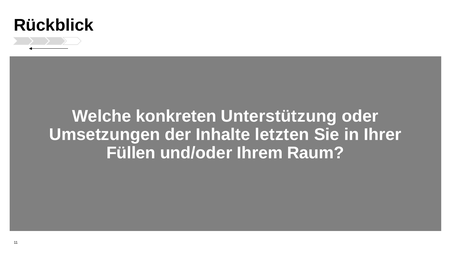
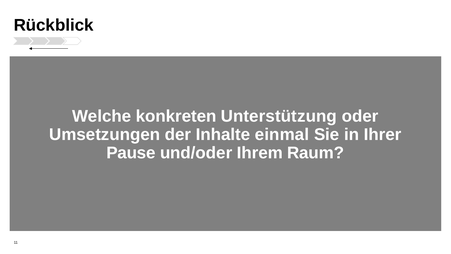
letzten: letzten -> einmal (282, 134)
Füllen: Füllen -> Pause (131, 153)
